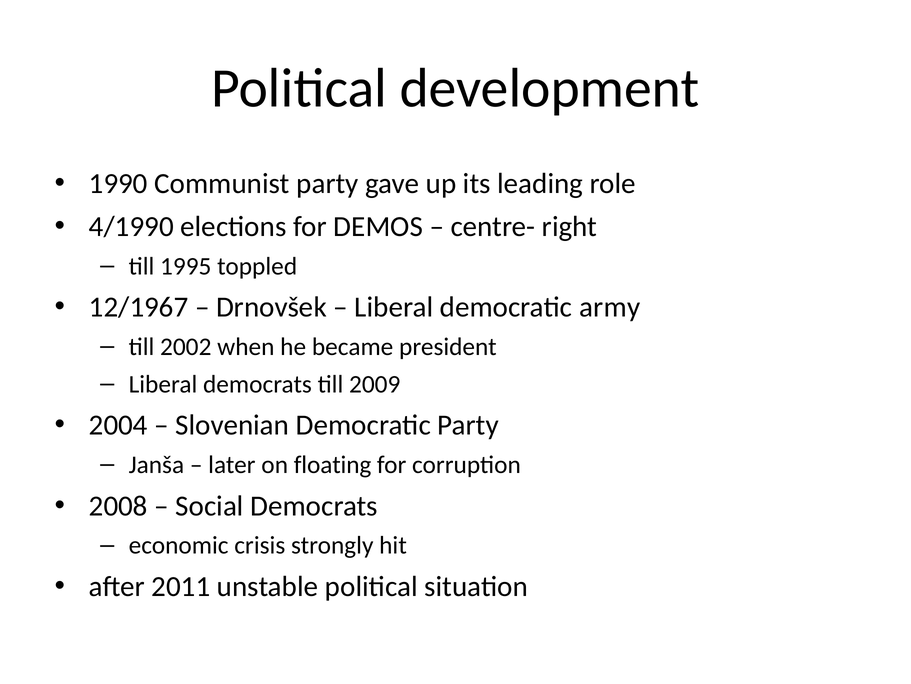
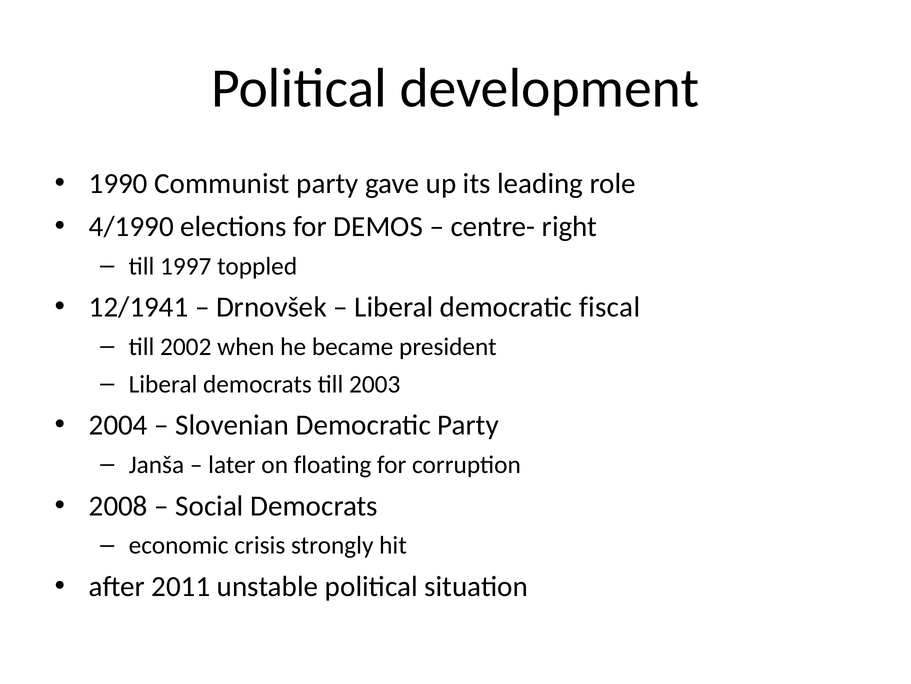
1995: 1995 -> 1997 (186, 266)
12/1967: 12/1967 -> 12/1941 (139, 307)
army: army -> fiscal (610, 307)
2009: 2009 -> 2003 (375, 384)
